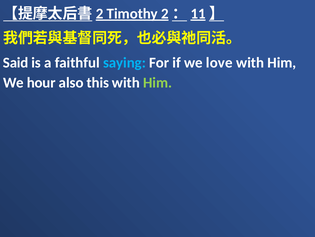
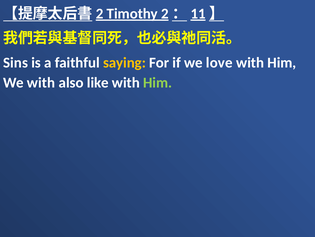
Said: Said -> Sins (16, 62)
saying colour: light blue -> yellow (124, 62)
We hour: hour -> with (41, 82)
this: this -> like (98, 82)
